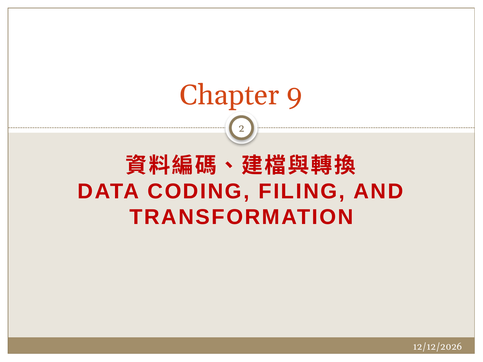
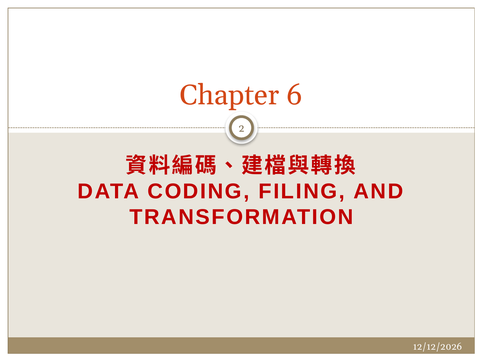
9: 9 -> 6 (295, 95)
